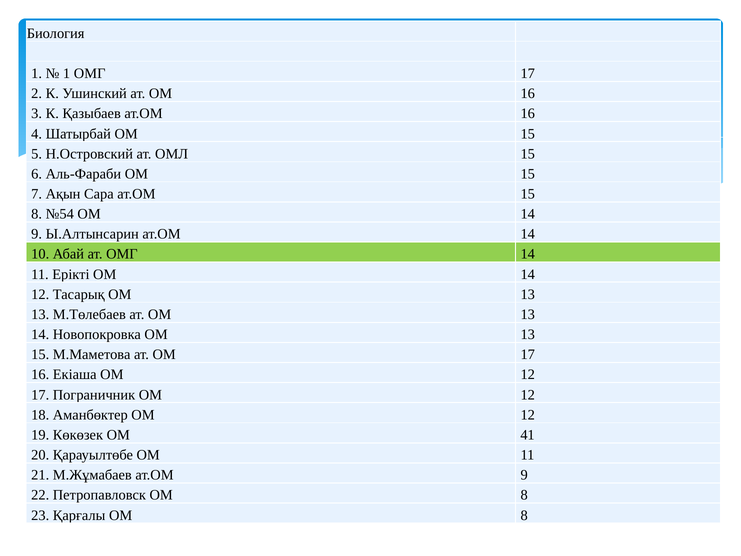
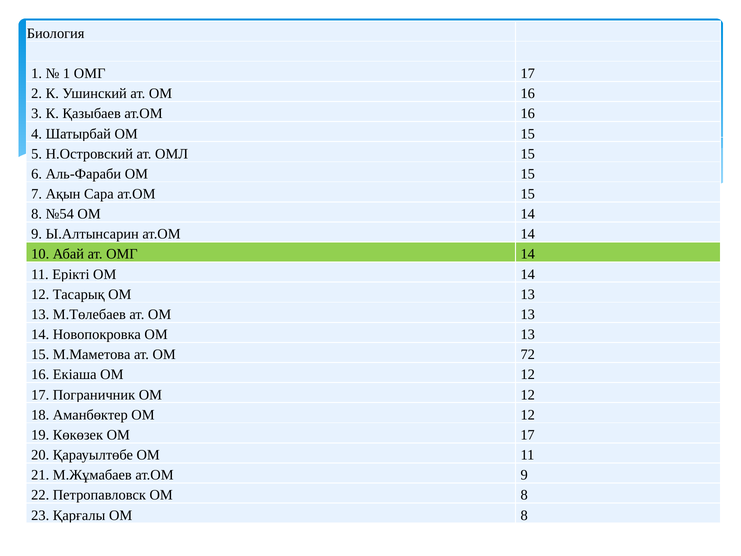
ОМ 17: 17 -> 72 (528, 354)
ОМ 41: 41 -> 17 (528, 435)
